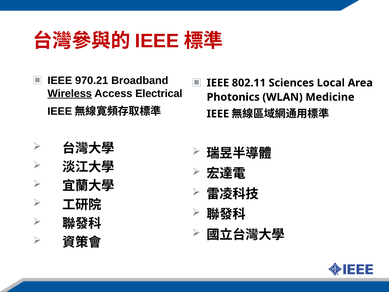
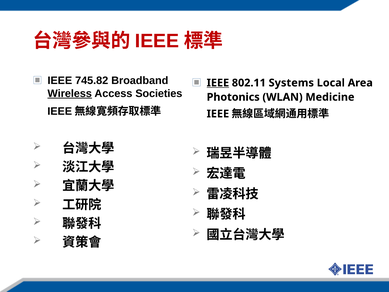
970.21: 970.21 -> 745.82 (92, 80)
IEEE underline: none -> present (218, 83)
Sciences: Sciences -> Systems (291, 83)
Electrical: Electrical -> Societies (159, 93)
